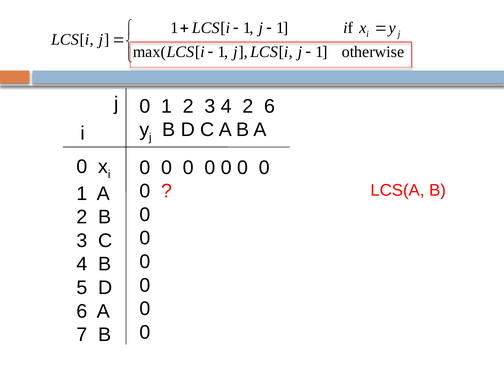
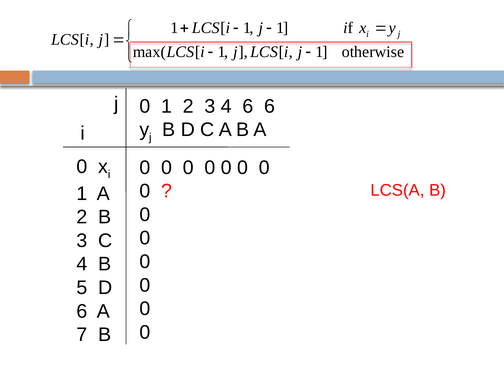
4 2: 2 -> 6 (248, 106)
